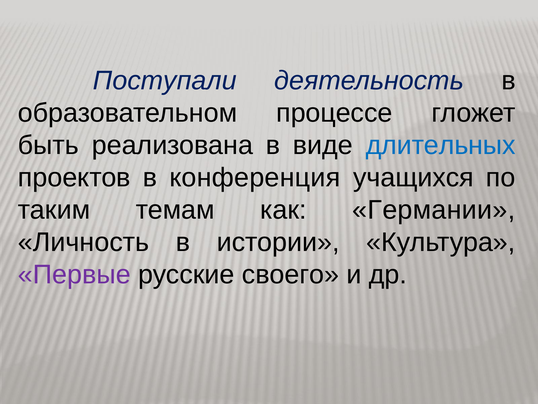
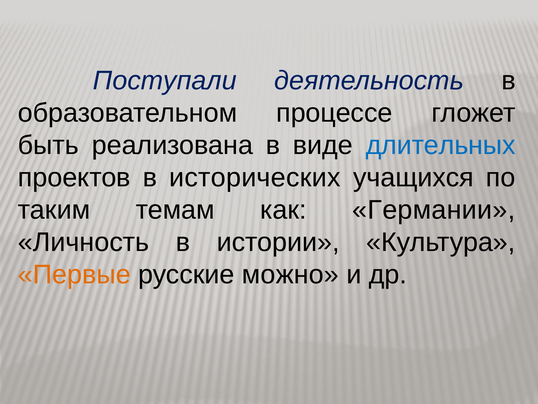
конференция: конференция -> исторических (255, 178)
Первые colour: purple -> orange (74, 274)
своего: своего -> можно (290, 274)
